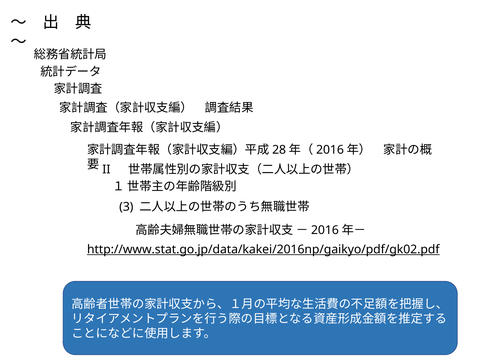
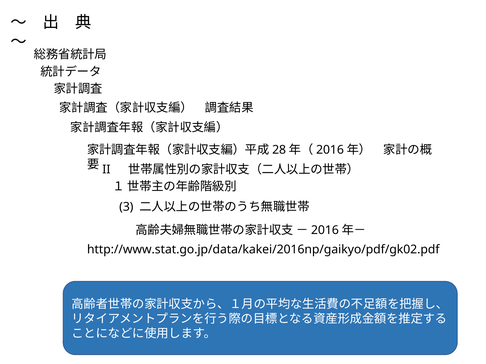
http://www.stat.go.jp/data/kakei/2016np/gaikyo/pdf/gk02.pdf underline: present -> none (263, 250)
